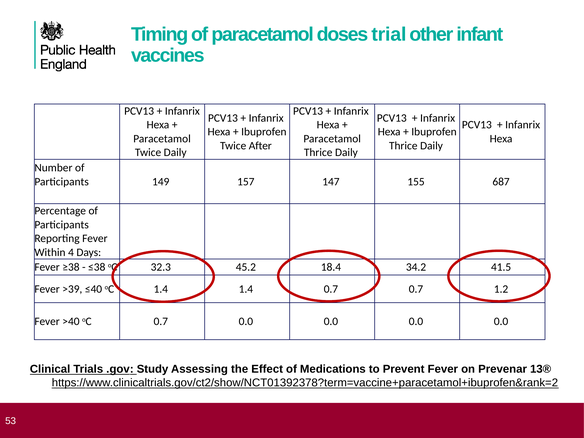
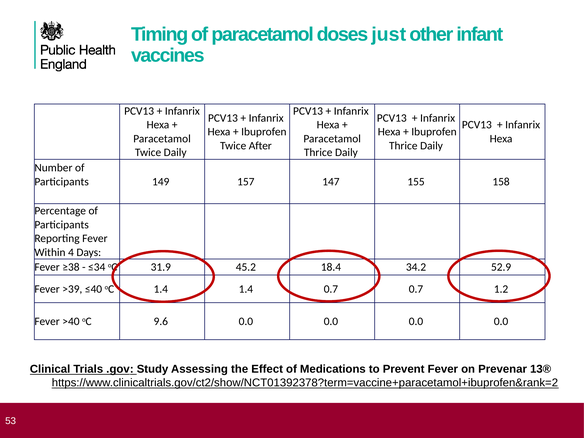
trial: trial -> just (389, 34)
687: 687 -> 158 (501, 182)
≤38: ≤38 -> ≤34 (97, 267)
32.3: 32.3 -> 31.9 (161, 267)
41.5: 41.5 -> 52.9 (501, 267)
oC 0.7: 0.7 -> 9.6 (161, 321)
